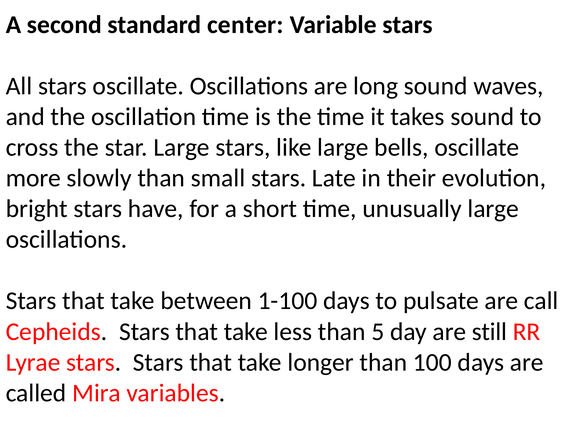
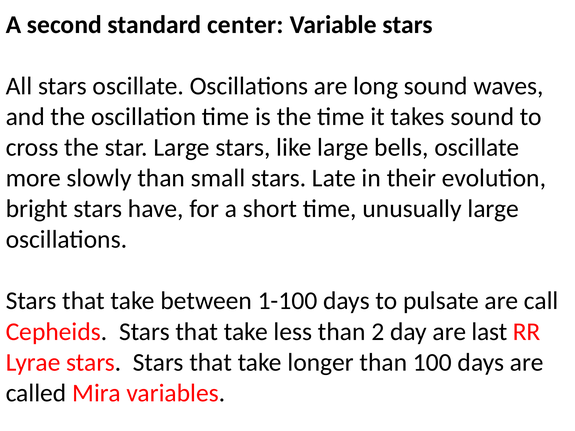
5: 5 -> 2 (378, 332)
still: still -> last (489, 332)
